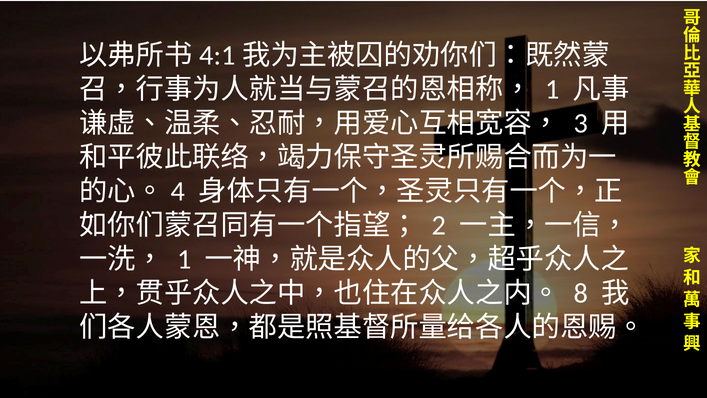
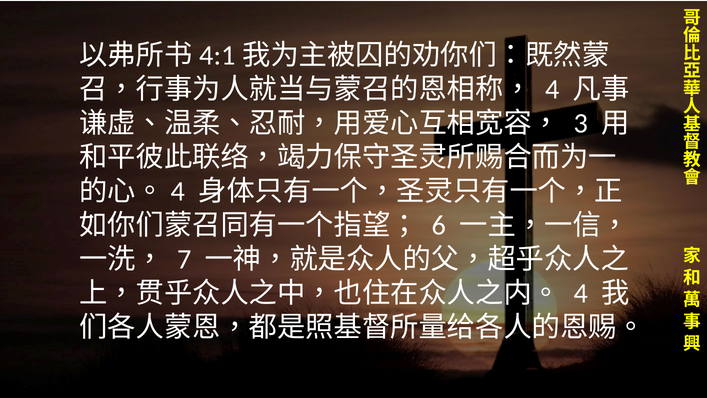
1: 1 -> 4 (552, 90)
2: 2 -> 6 (439, 225)
1: 1 -> 7 (184, 259)
8: 8 -> 4 (581, 293)
